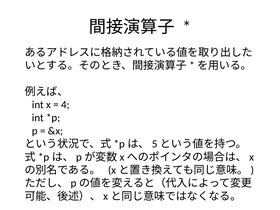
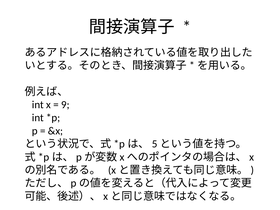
4: 4 -> 9 (65, 105)
